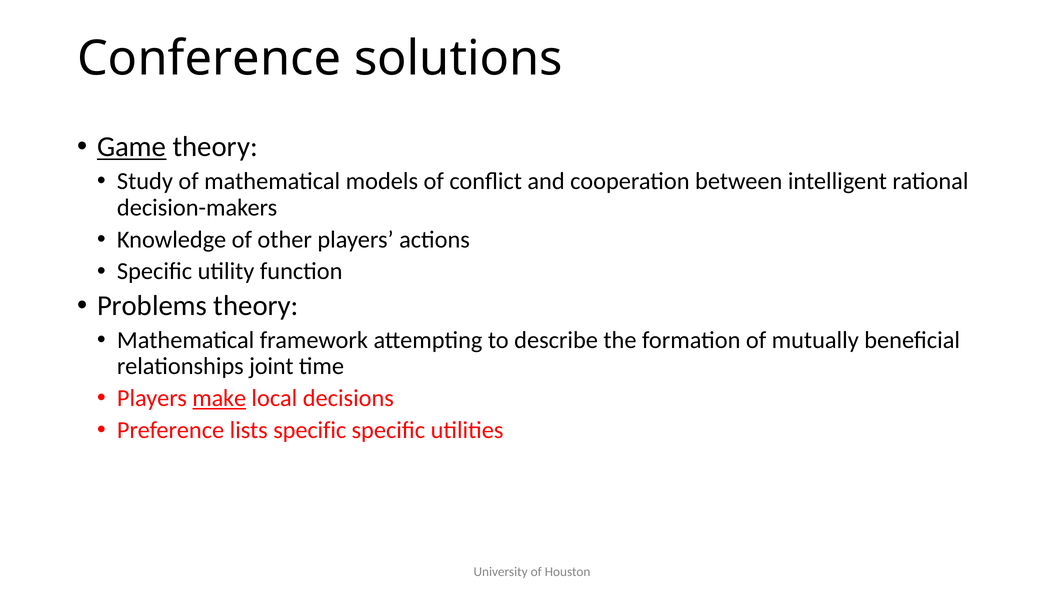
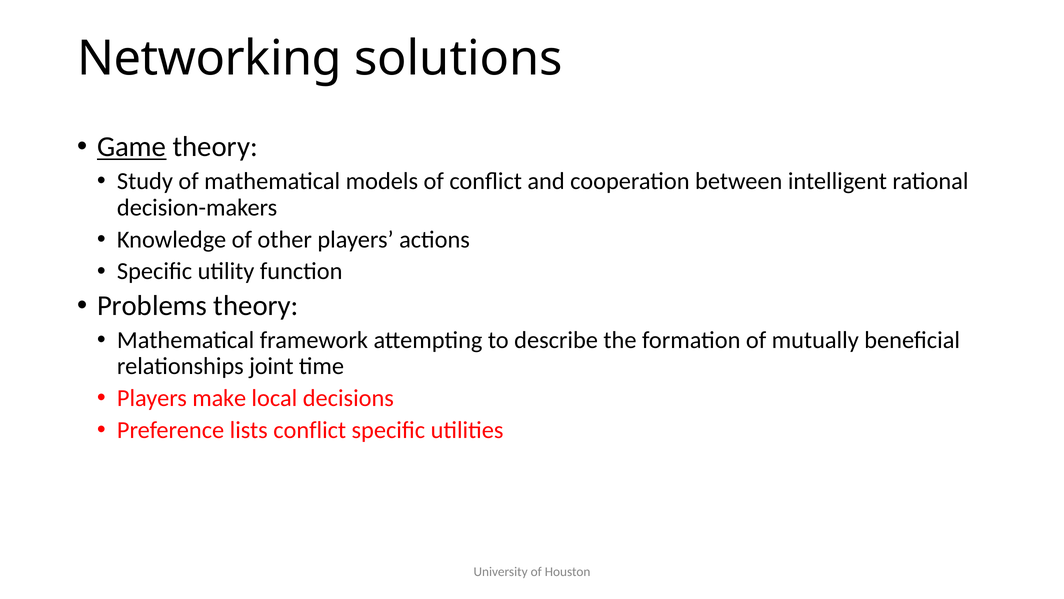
Conference: Conference -> Networking (209, 58)
make underline: present -> none (219, 398)
lists specific: specific -> conflict (310, 430)
